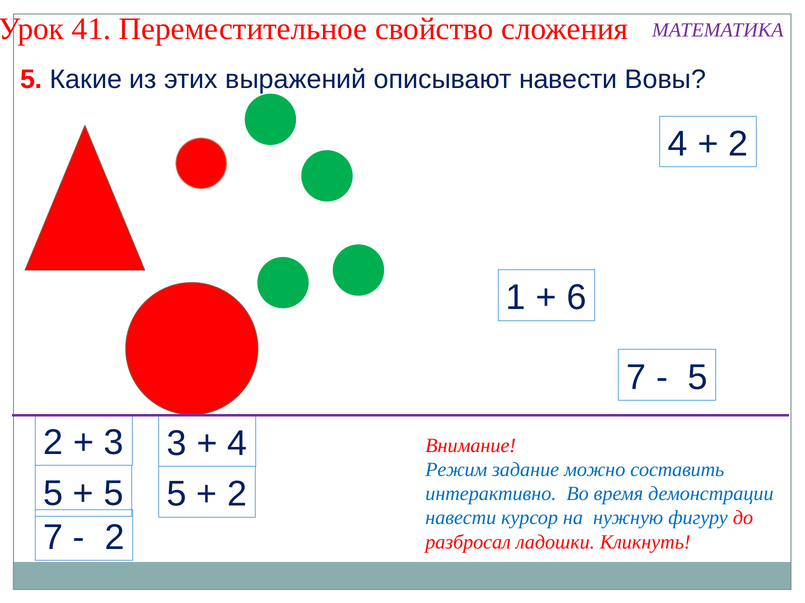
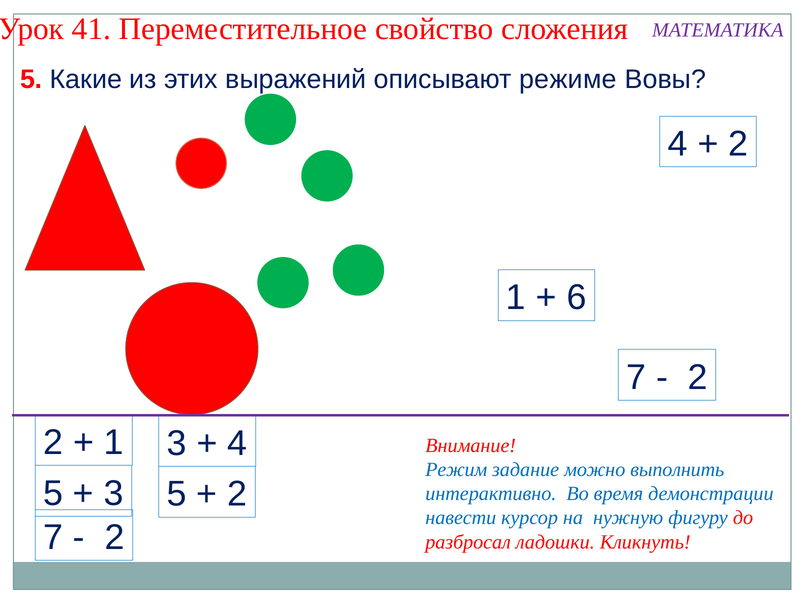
описывают навести: навести -> режиме (568, 80)
5: 5 -> 2 (698, 378)
3: 3 -> 1 (114, 443)
составить: составить -> выполнить (677, 470)
5: 5 -> 3 (114, 494)
